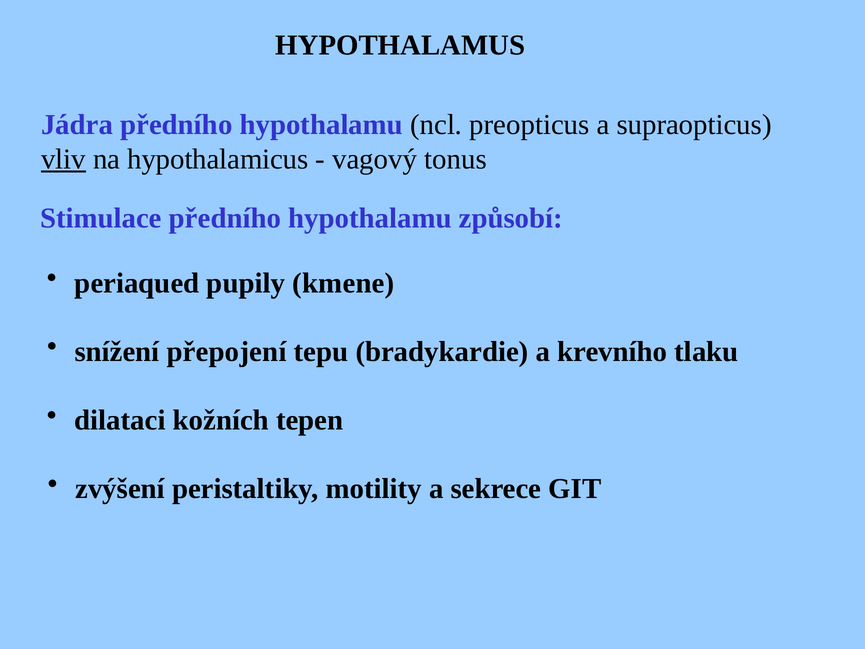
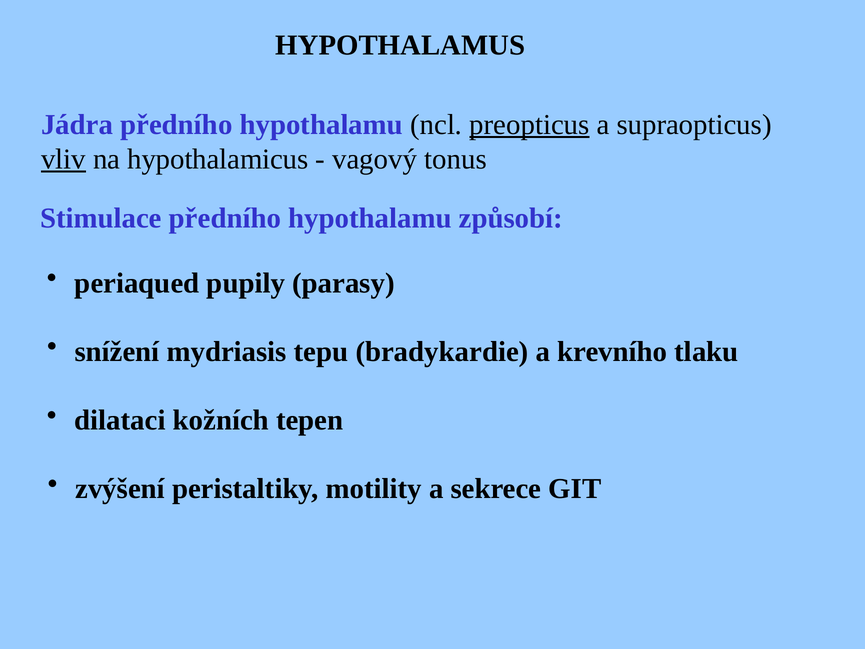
preopticus underline: none -> present (529, 124)
kmene: kmene -> parasy (343, 283)
přepojení: přepojení -> mydriasis (227, 352)
